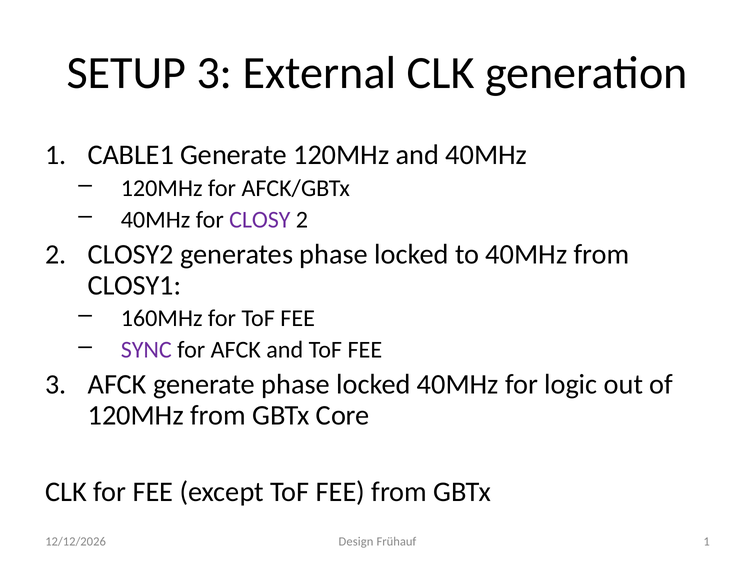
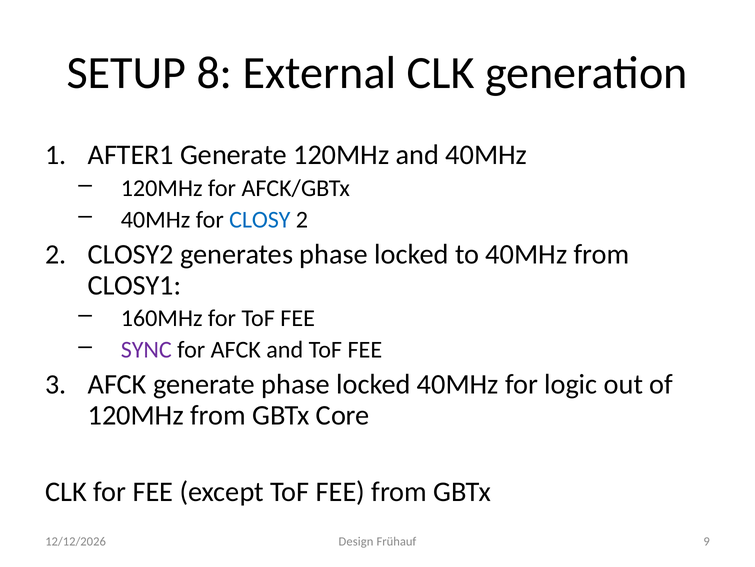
SETUP 3: 3 -> 8 (214, 73)
CABLE1: CABLE1 -> AFTER1 (131, 155)
CLOSY colour: purple -> blue (260, 219)
Frühauf 1: 1 -> 9 (707, 541)
